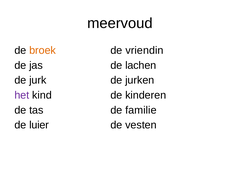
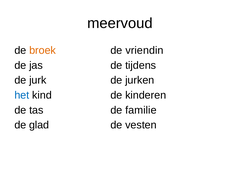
lachen: lachen -> tijdens (141, 65)
het colour: purple -> blue (22, 95)
luier: luier -> glad (39, 125)
